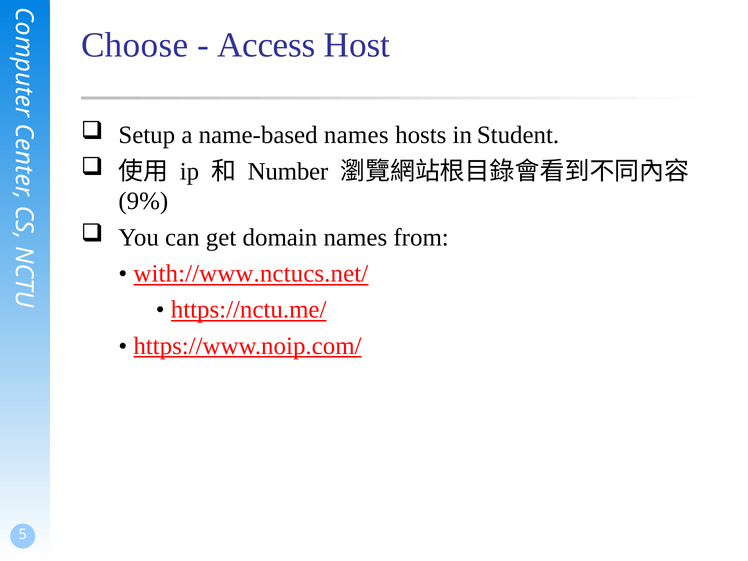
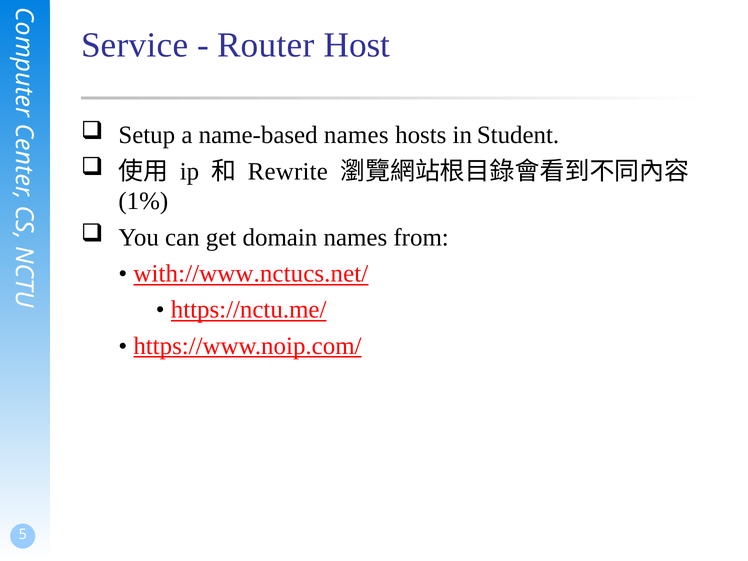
Choose: Choose -> Service (135, 45)
Access: Access -> Router (266, 45)
Number: Number -> Rewrite (288, 171)
9%: 9% -> 1% (143, 201)
